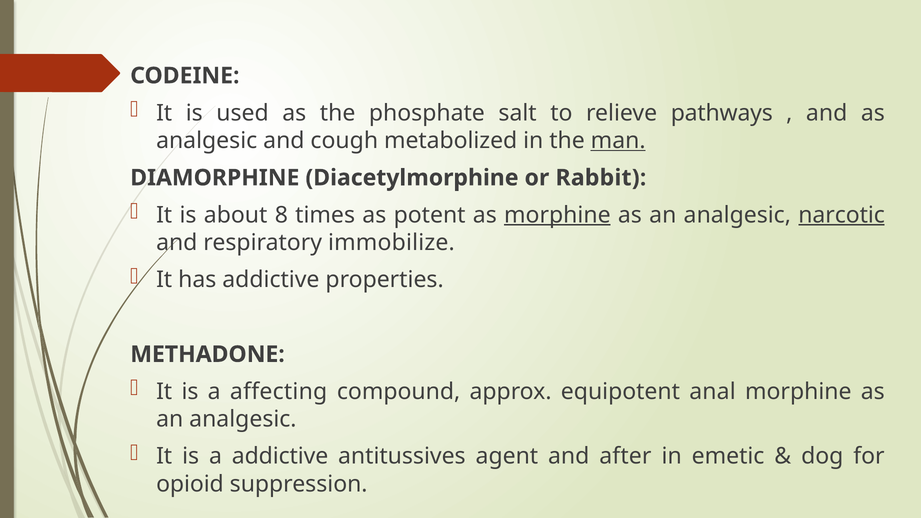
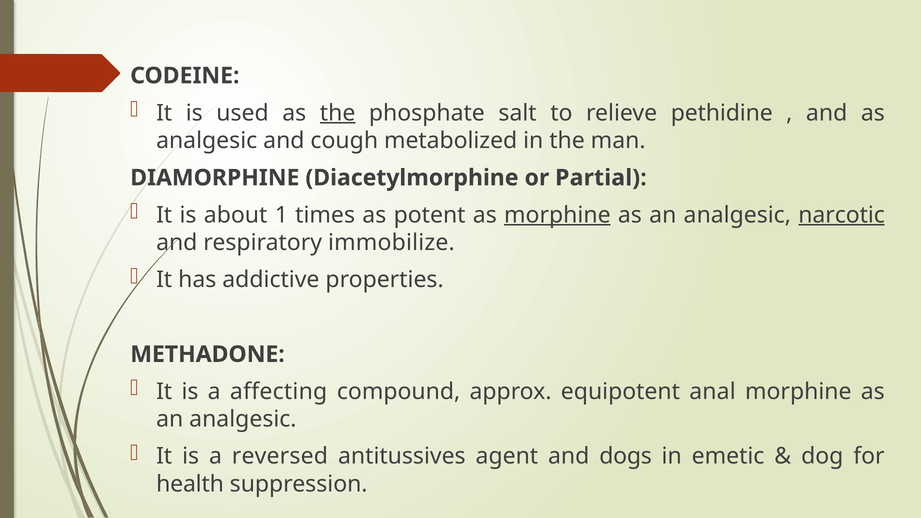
the underline: none -> present (338, 113)
pathways: pathways -> pethidine (722, 113)
man underline: present -> none (618, 141)
Rabbit: Rabbit -> Partial (601, 178)
8: 8 -> 1 (281, 215)
a addictive: addictive -> reversed (280, 456)
after: after -> dogs (626, 456)
opioid: opioid -> health (190, 484)
